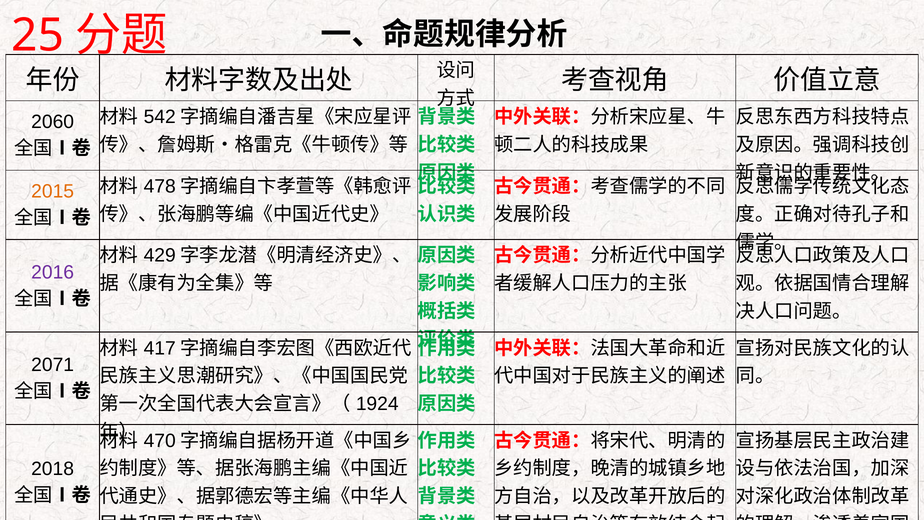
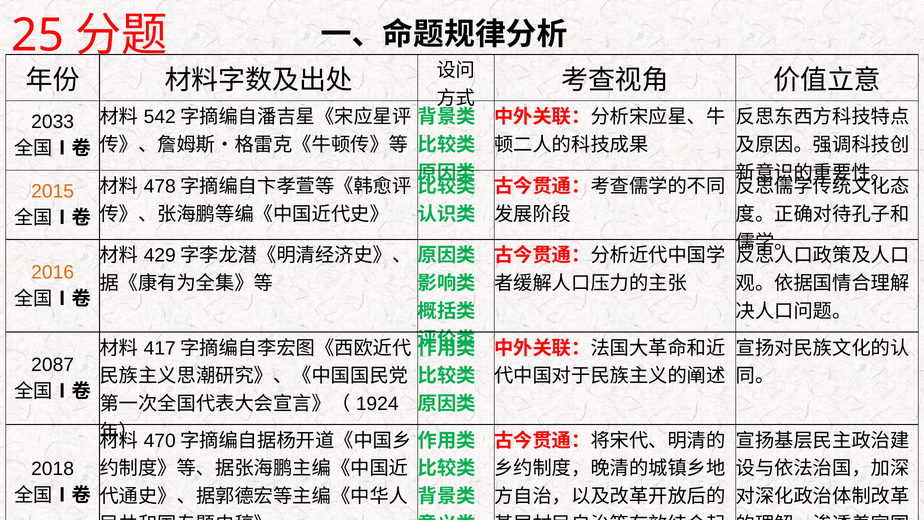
2060: 2060 -> 2033 (53, 122)
2016 colour: purple -> orange (53, 272)
2071: 2071 -> 2087 (53, 365)
